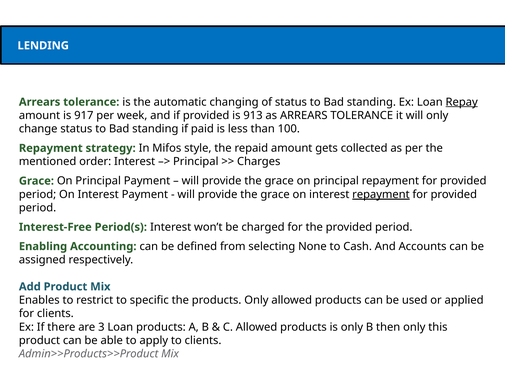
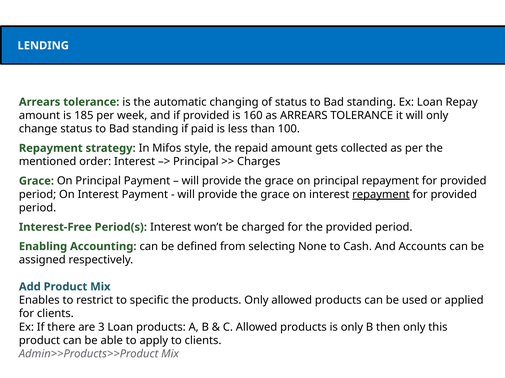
Repay underline: present -> none (462, 102)
917: 917 -> 185 (84, 116)
913: 913 -> 160 (253, 116)
